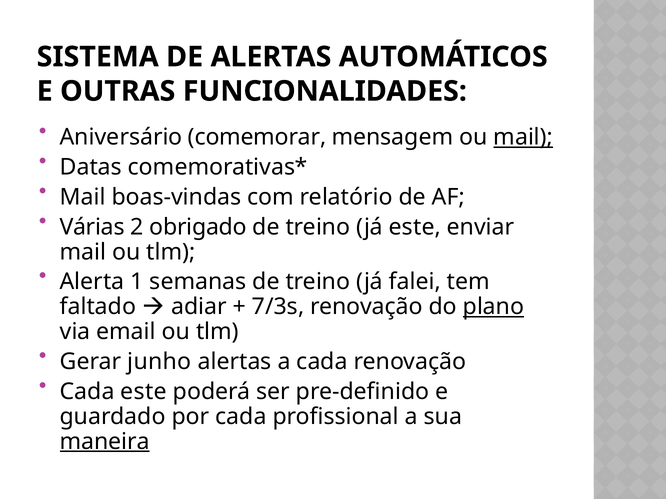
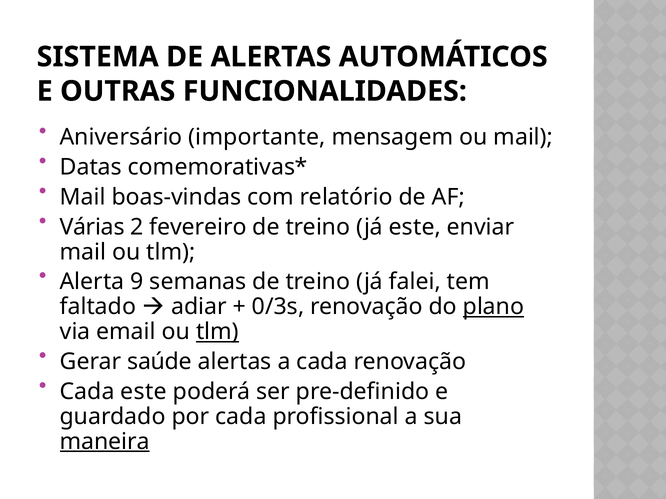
comemorar: comemorar -> importante (257, 137)
mail underline: present -> none (523, 137)
obrigado: obrigado -> fevereiro (198, 227)
1: 1 -> 9 (137, 282)
7/3s: 7/3s -> 0/3s (278, 307)
tlm underline: none -> present (218, 332)
junho: junho -> saúde (160, 362)
